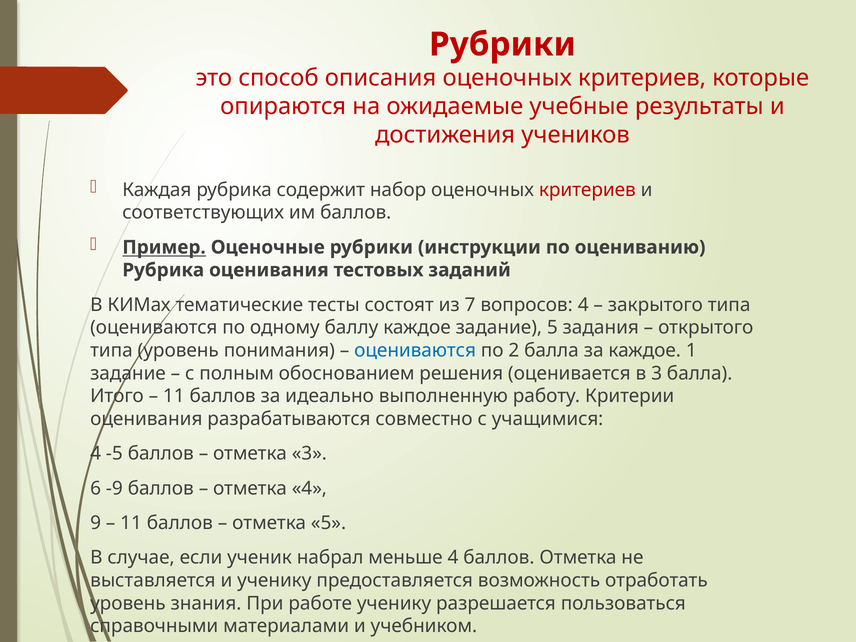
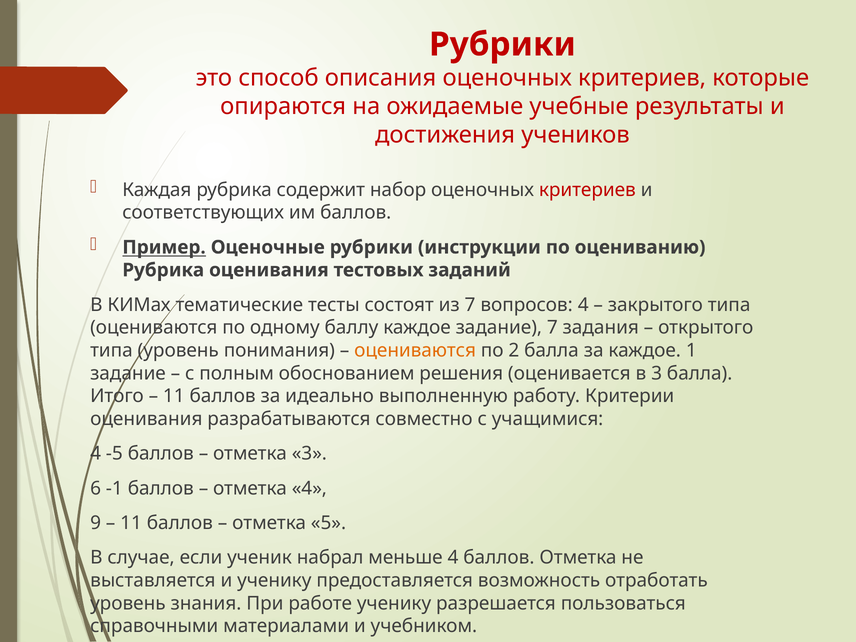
задание 5: 5 -> 7 (552, 328)
оцениваются colour: blue -> orange (415, 350)
-9: -9 -> -1 (114, 488)
